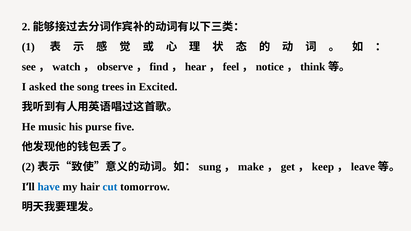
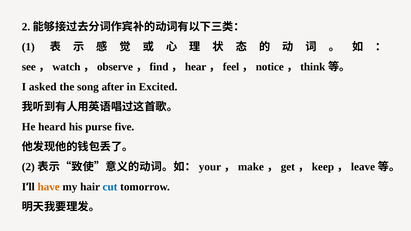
trees: trees -> after (113, 87)
music: music -> heard (52, 127)
sung: sung -> your (210, 167)
have colour: blue -> orange (49, 187)
